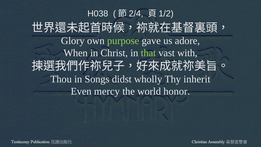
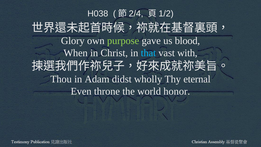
adore: adore -> blood (187, 41)
that colour: light green -> light blue (148, 53)
Songs: Songs -> Adam (97, 79)
inherit: inherit -> eternal (197, 79)
mercy: mercy -> throne (107, 91)
